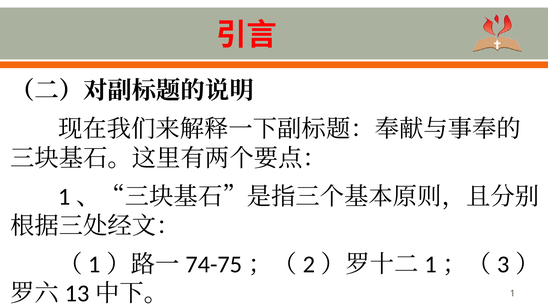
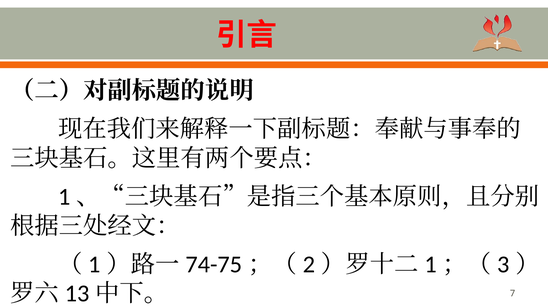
1: 1 -> 7 (513, 294)
